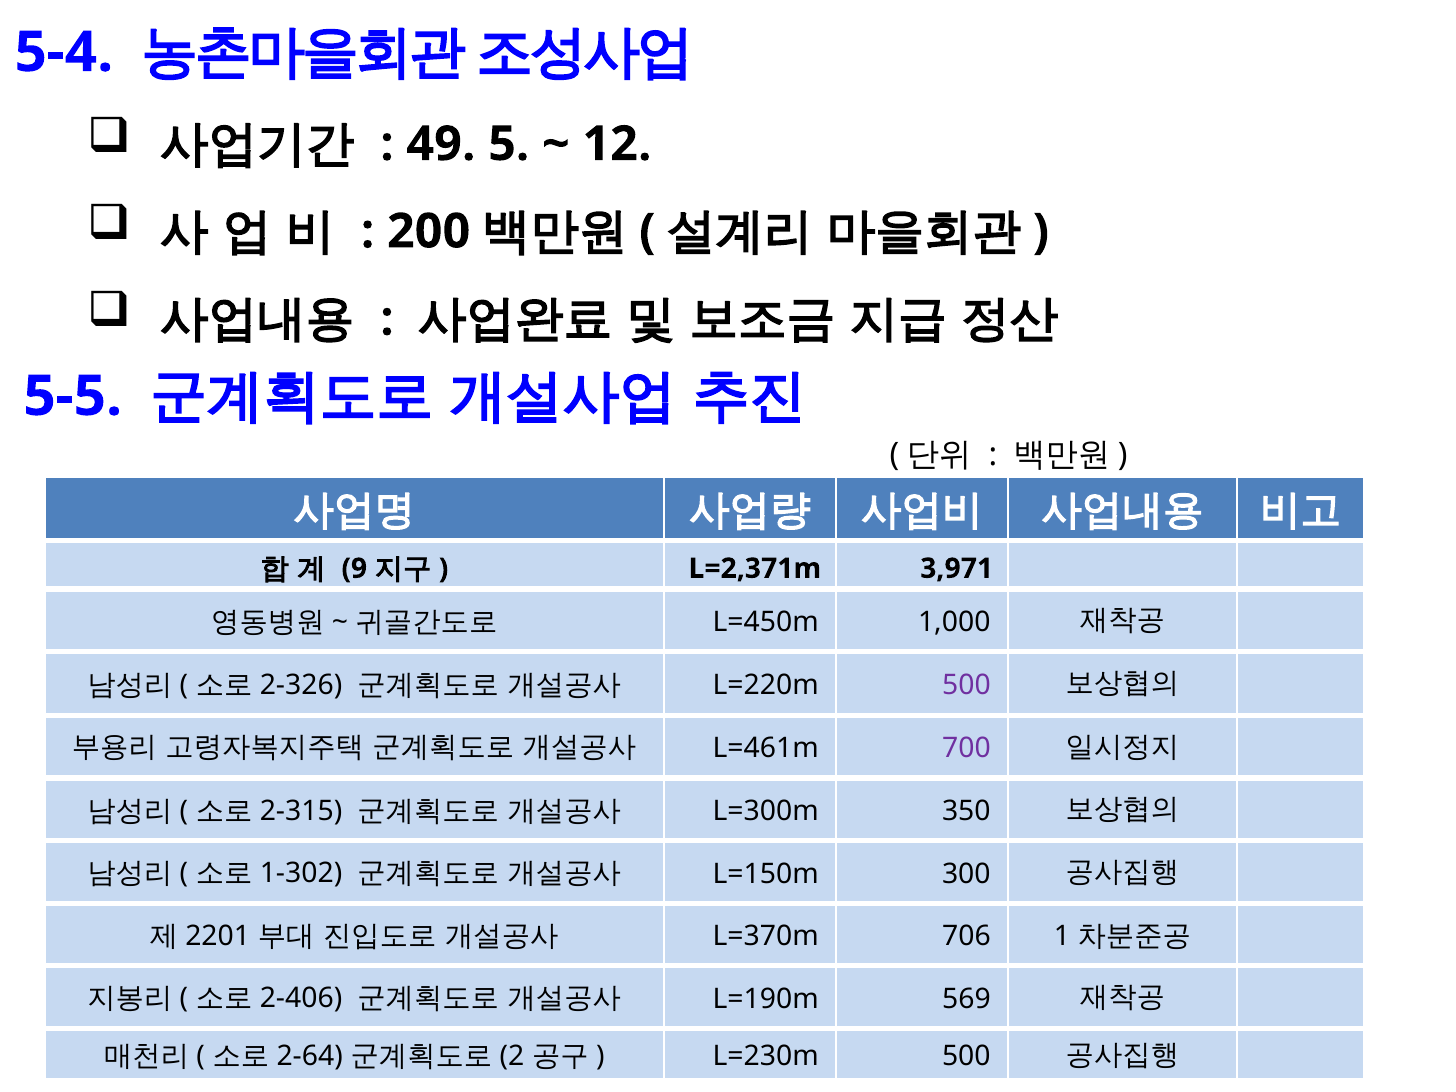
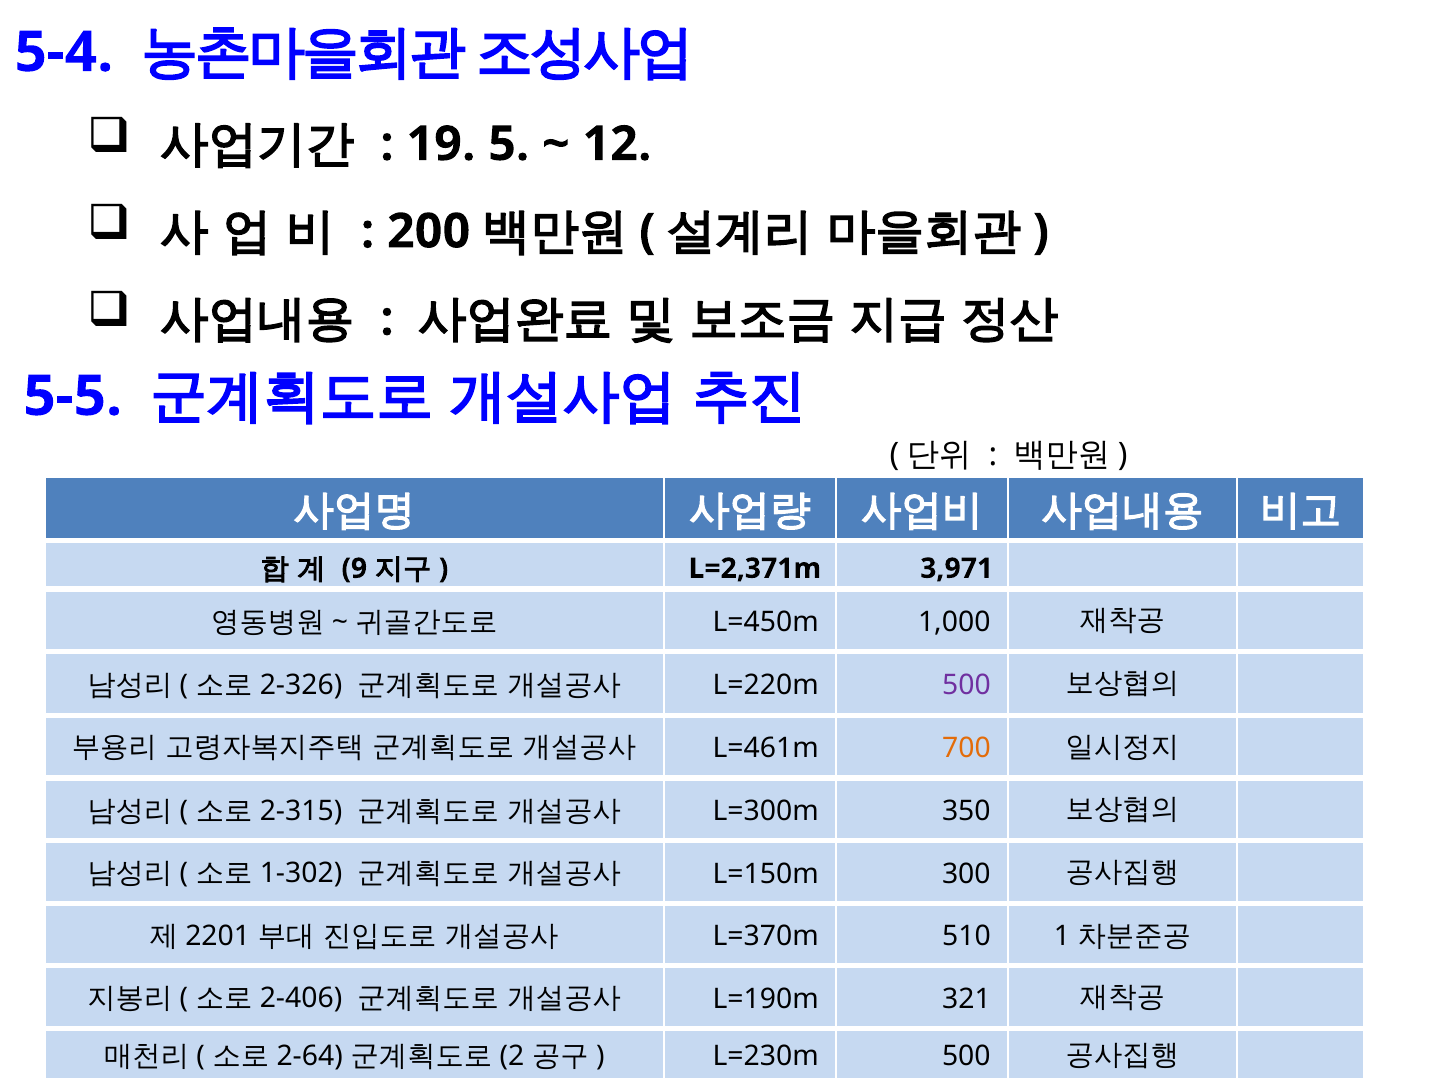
49: 49 -> 19 (441, 144)
700 colour: purple -> orange (966, 749)
706: 706 -> 510 (966, 936)
569: 569 -> 321 (966, 999)
